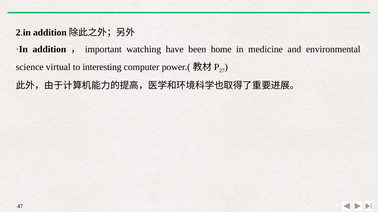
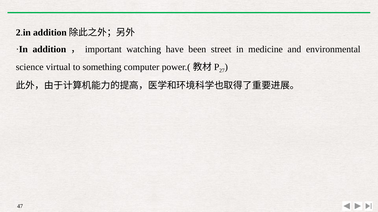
home: home -> street (221, 49)
interesting: interesting -> something (102, 67)
